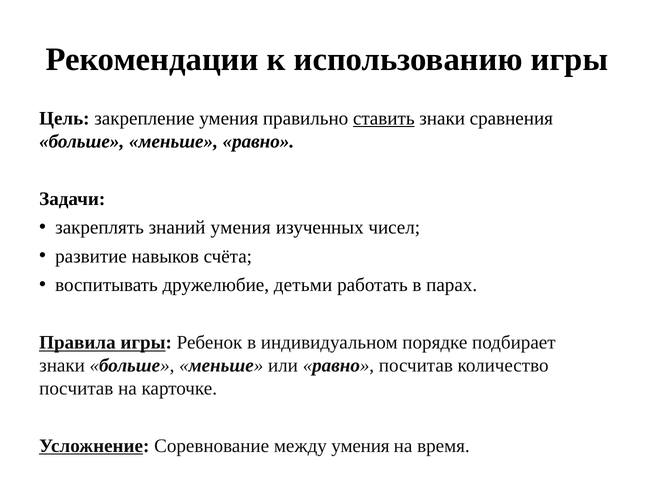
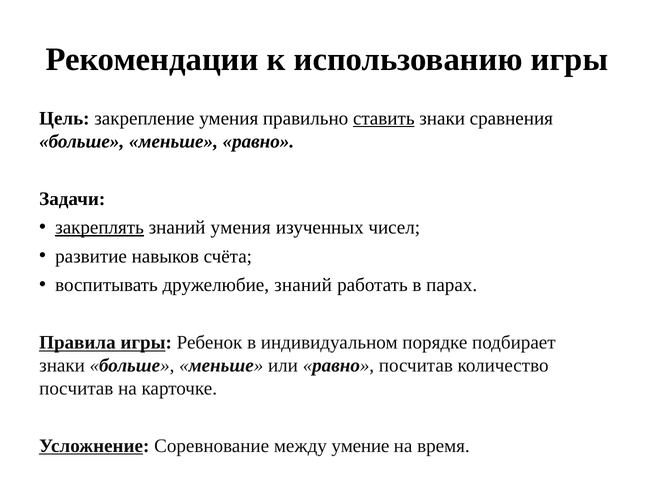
закреплять underline: none -> present (100, 227)
дружелюбие детьми: детьми -> знаний (303, 285)
между умения: умения -> умение (360, 445)
